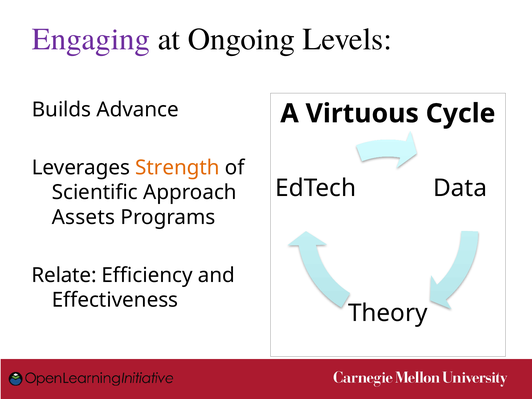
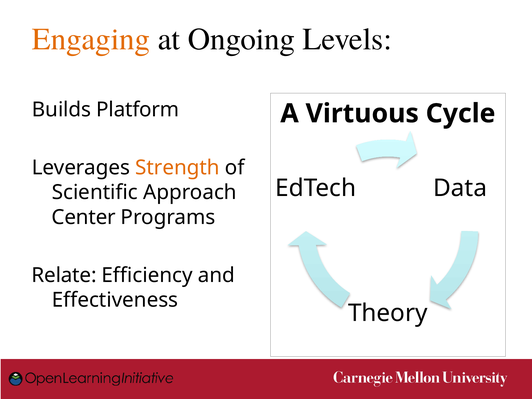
Engaging colour: purple -> orange (91, 39)
Advance: Advance -> Platform (138, 110)
Assets: Assets -> Center (84, 217)
